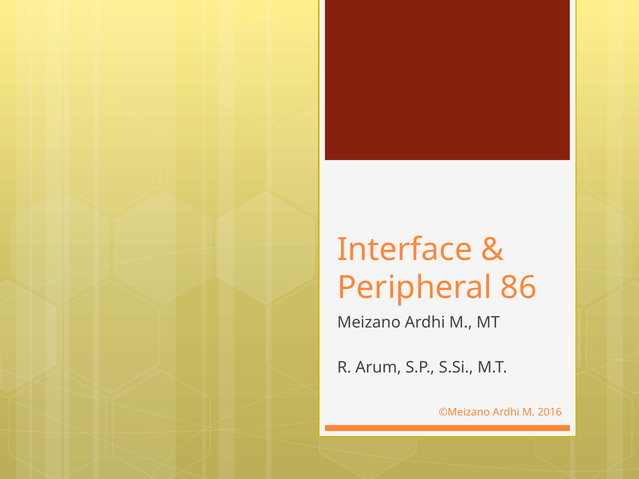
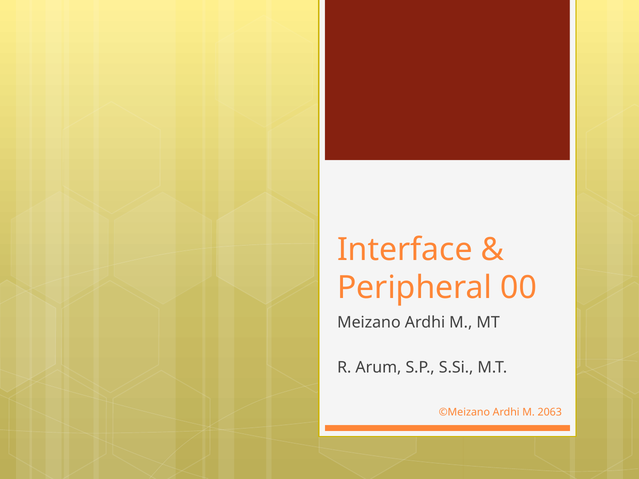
86: 86 -> 00 (519, 288)
2016: 2016 -> 2063 (550, 412)
